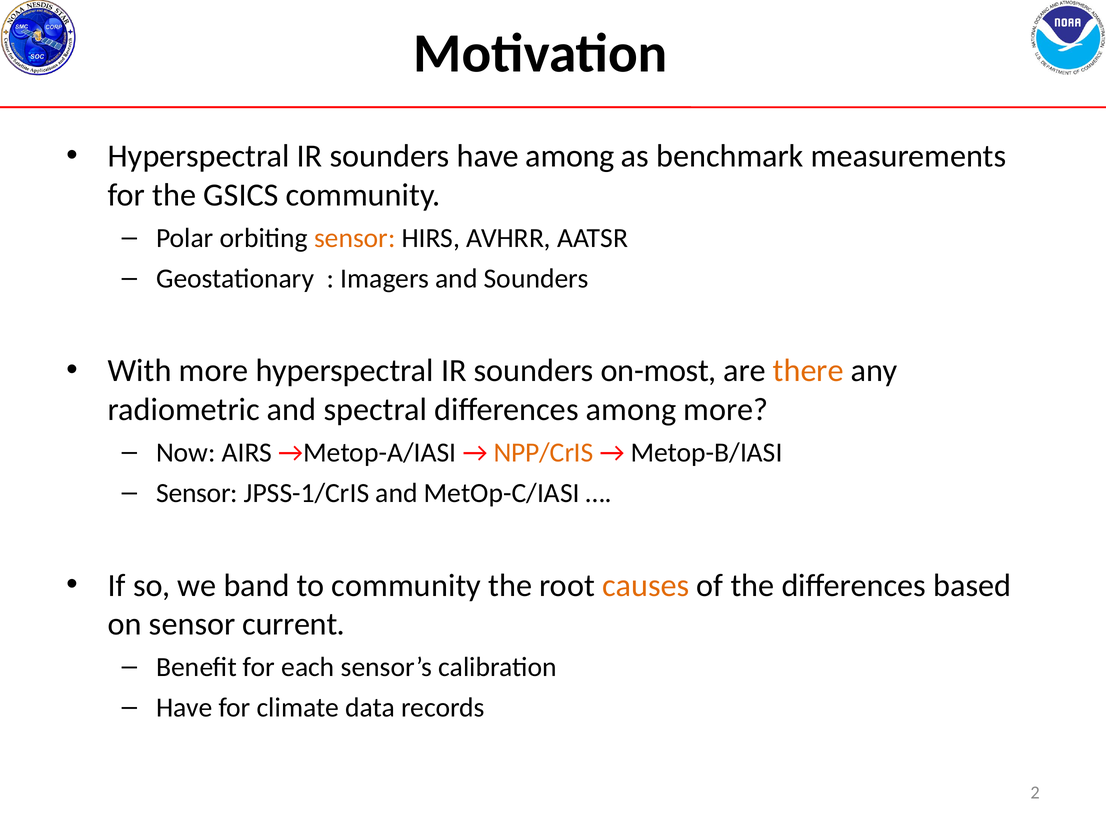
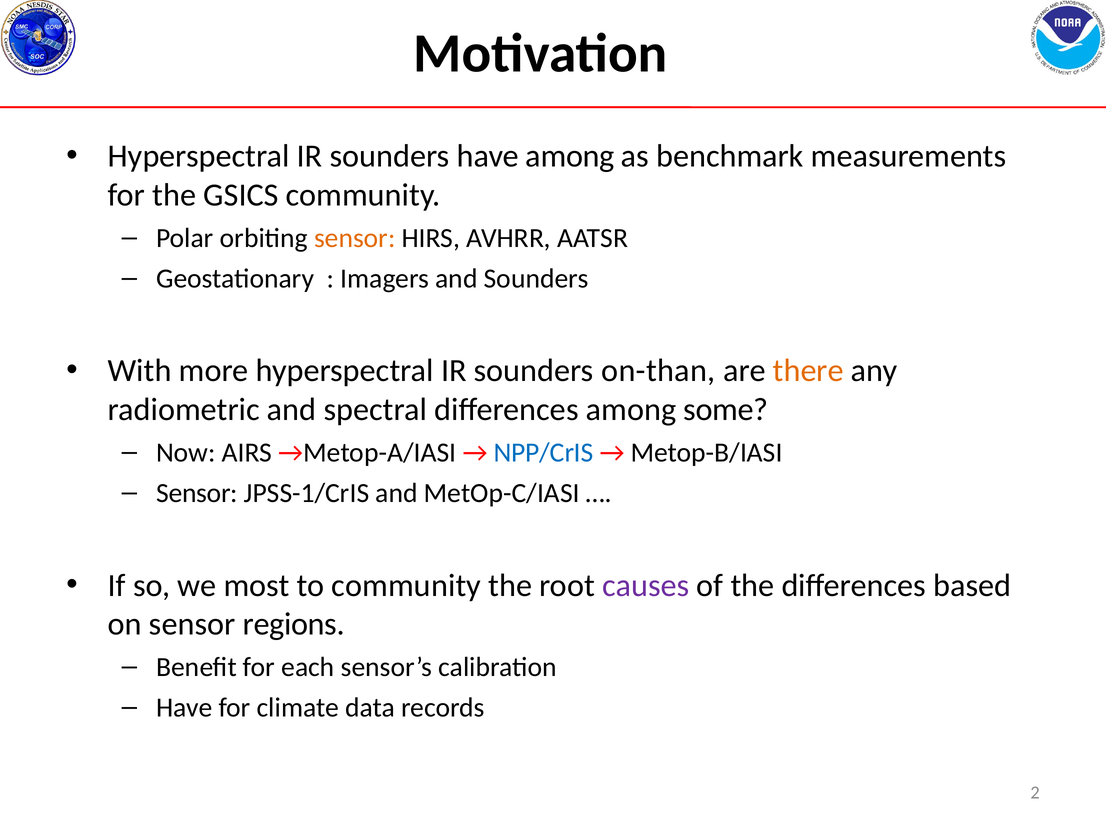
on-most: on-most -> on-than (658, 371)
among more: more -> some (726, 409)
NPP/CrIS colour: orange -> blue (544, 452)
band: band -> most (257, 585)
causes colour: orange -> purple (646, 585)
current: current -> regions (294, 624)
